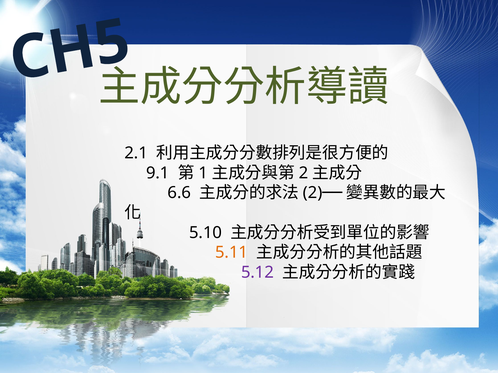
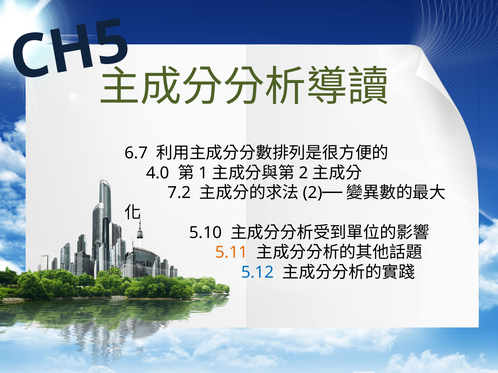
2.1: 2.1 -> 6.7 (136, 153)
9.1: 9.1 -> 4.0 (158, 173)
6.6: 6.6 -> 7.2 (179, 193)
5.12 colour: purple -> blue (257, 273)
